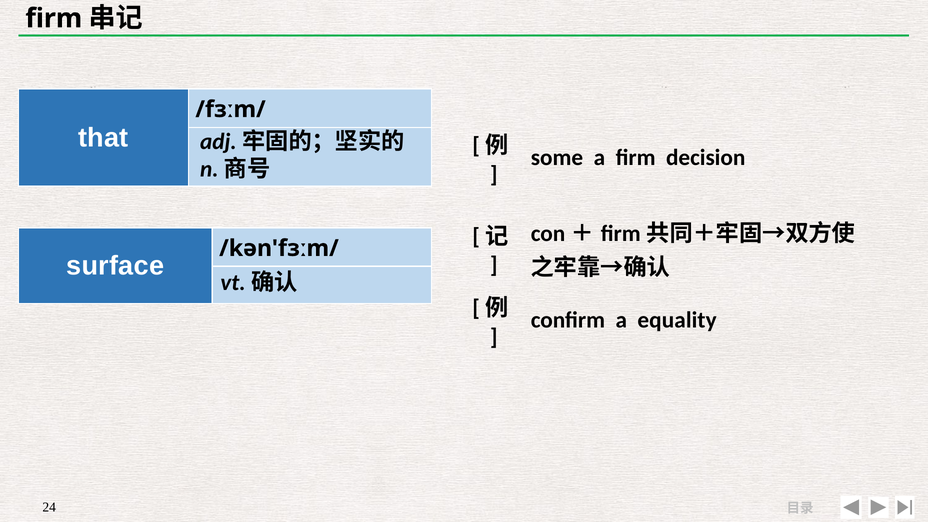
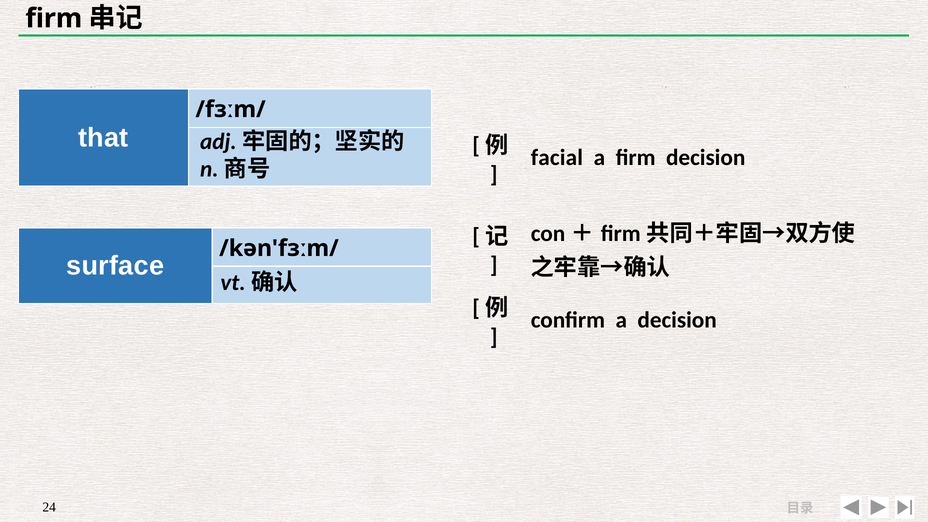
some: some -> facial (557, 158)
a equality: equality -> decision (677, 320)
